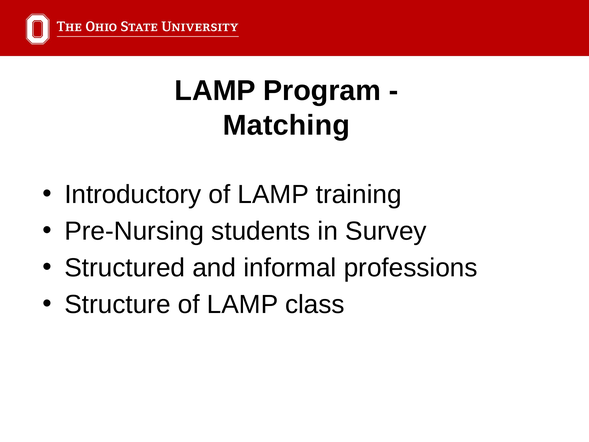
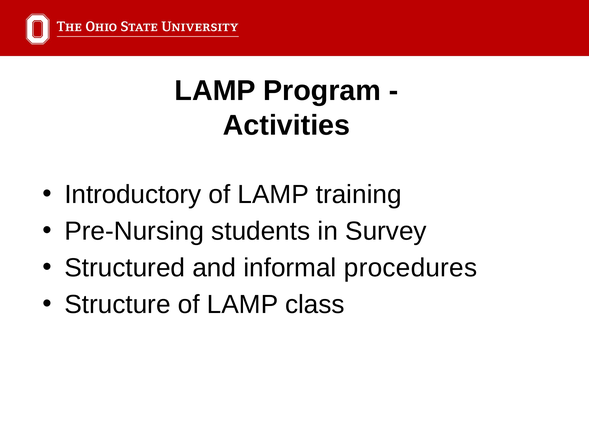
Matching: Matching -> Activities (287, 125)
professions: professions -> procedures (411, 268)
